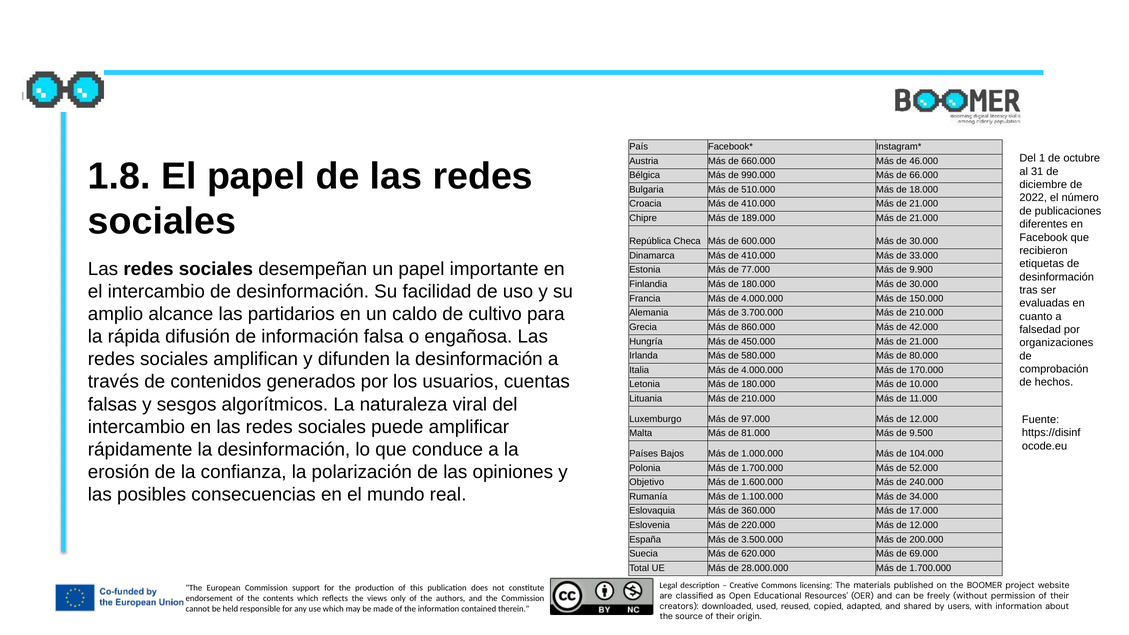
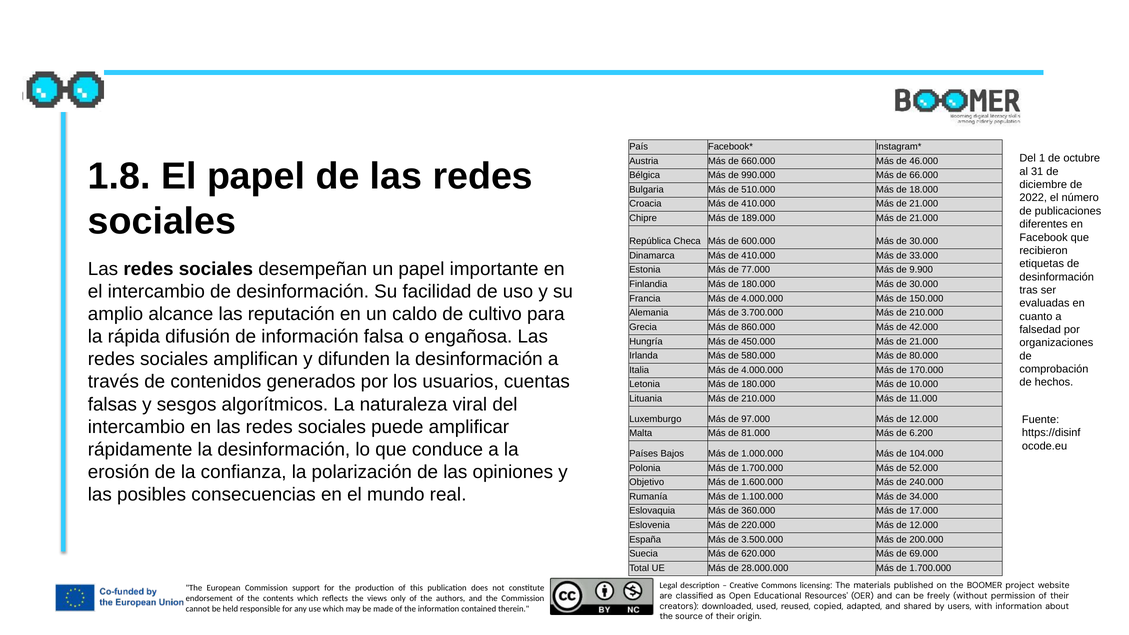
partidarios: partidarios -> reputación (291, 314)
9.500: 9.500 -> 6.200 (921, 433)
